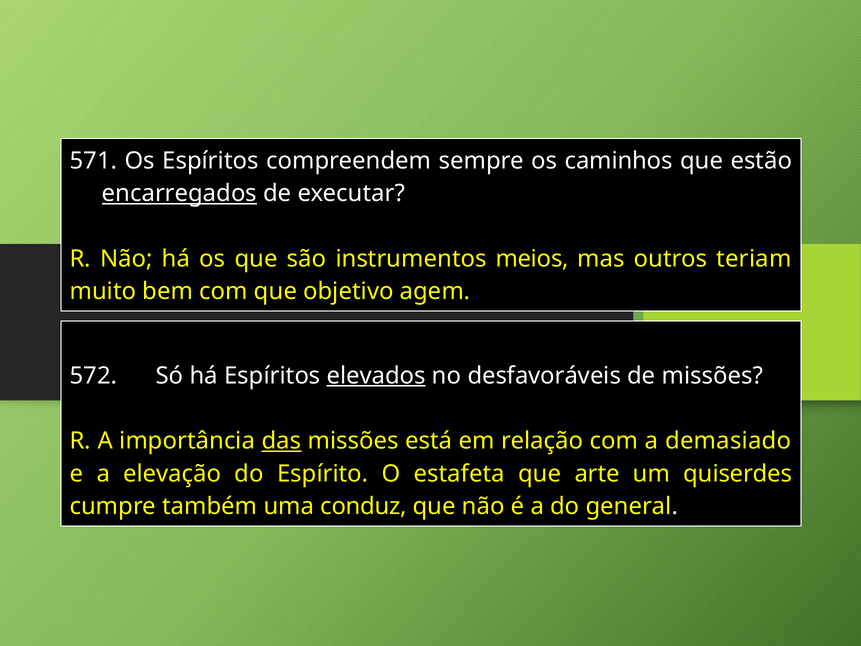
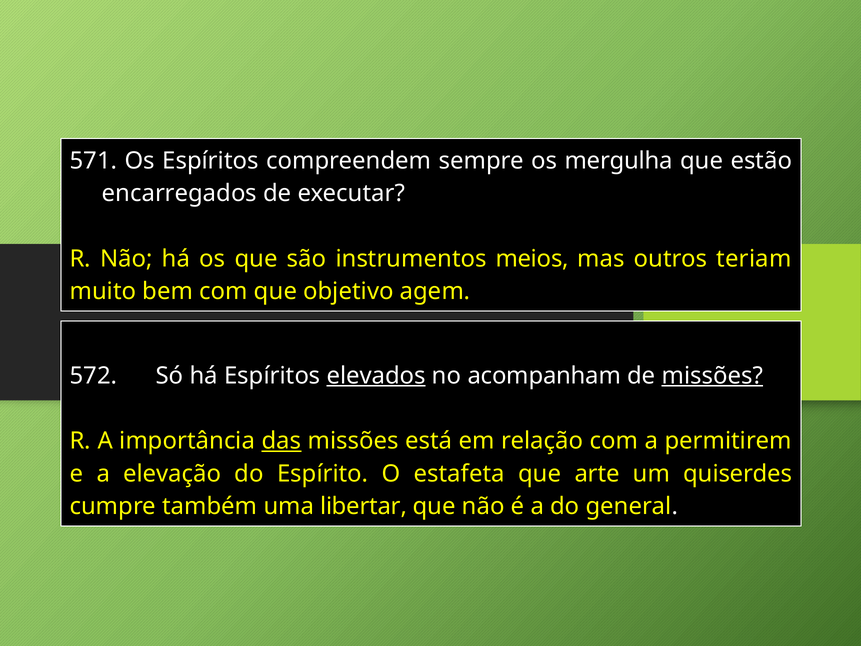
caminhos: caminhos -> mergulha (619, 161)
encarregados underline: present -> none (179, 193)
desfavoráveis: desfavoráveis -> acompanham (544, 375)
missões underline: none -> present (712, 375)
demasiado: demasiado -> permitirem (728, 441)
conduz: conduz -> libertar (364, 506)
